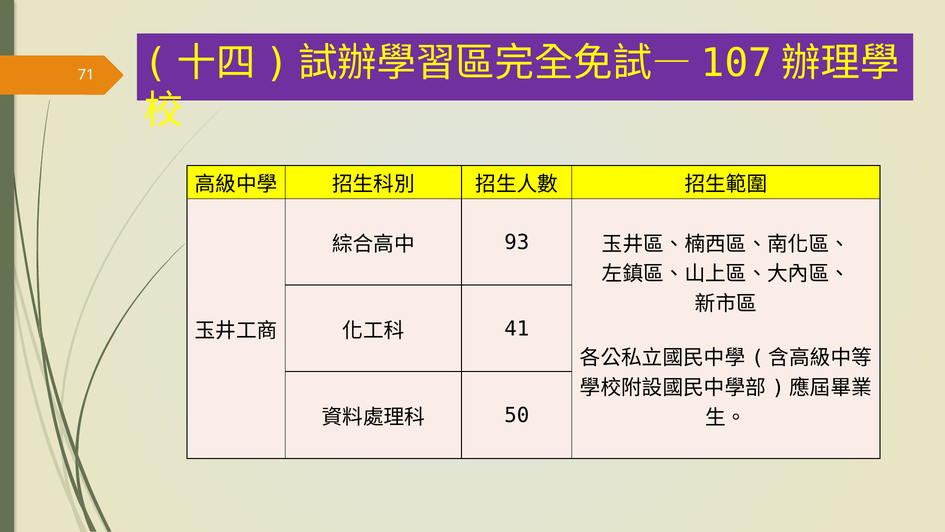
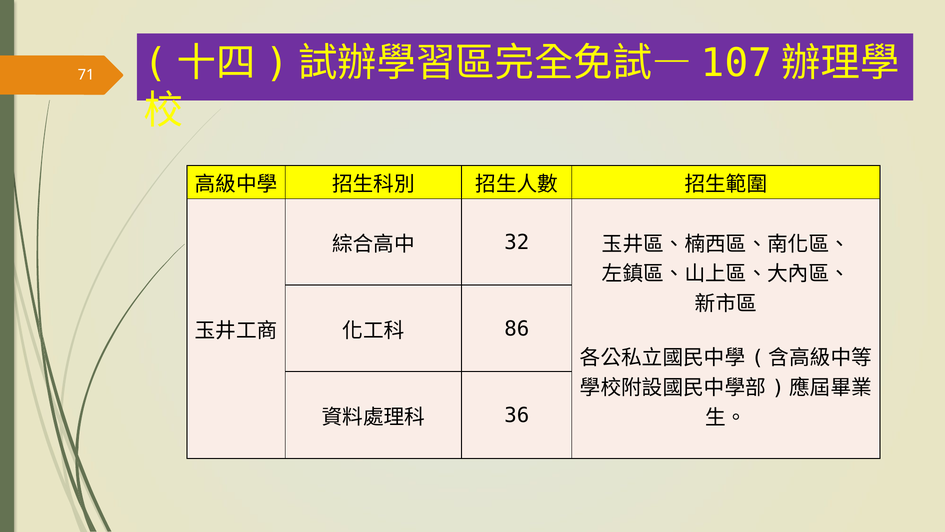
93: 93 -> 32 (517, 242)
41: 41 -> 86 (517, 329)
50: 50 -> 36 (517, 415)
